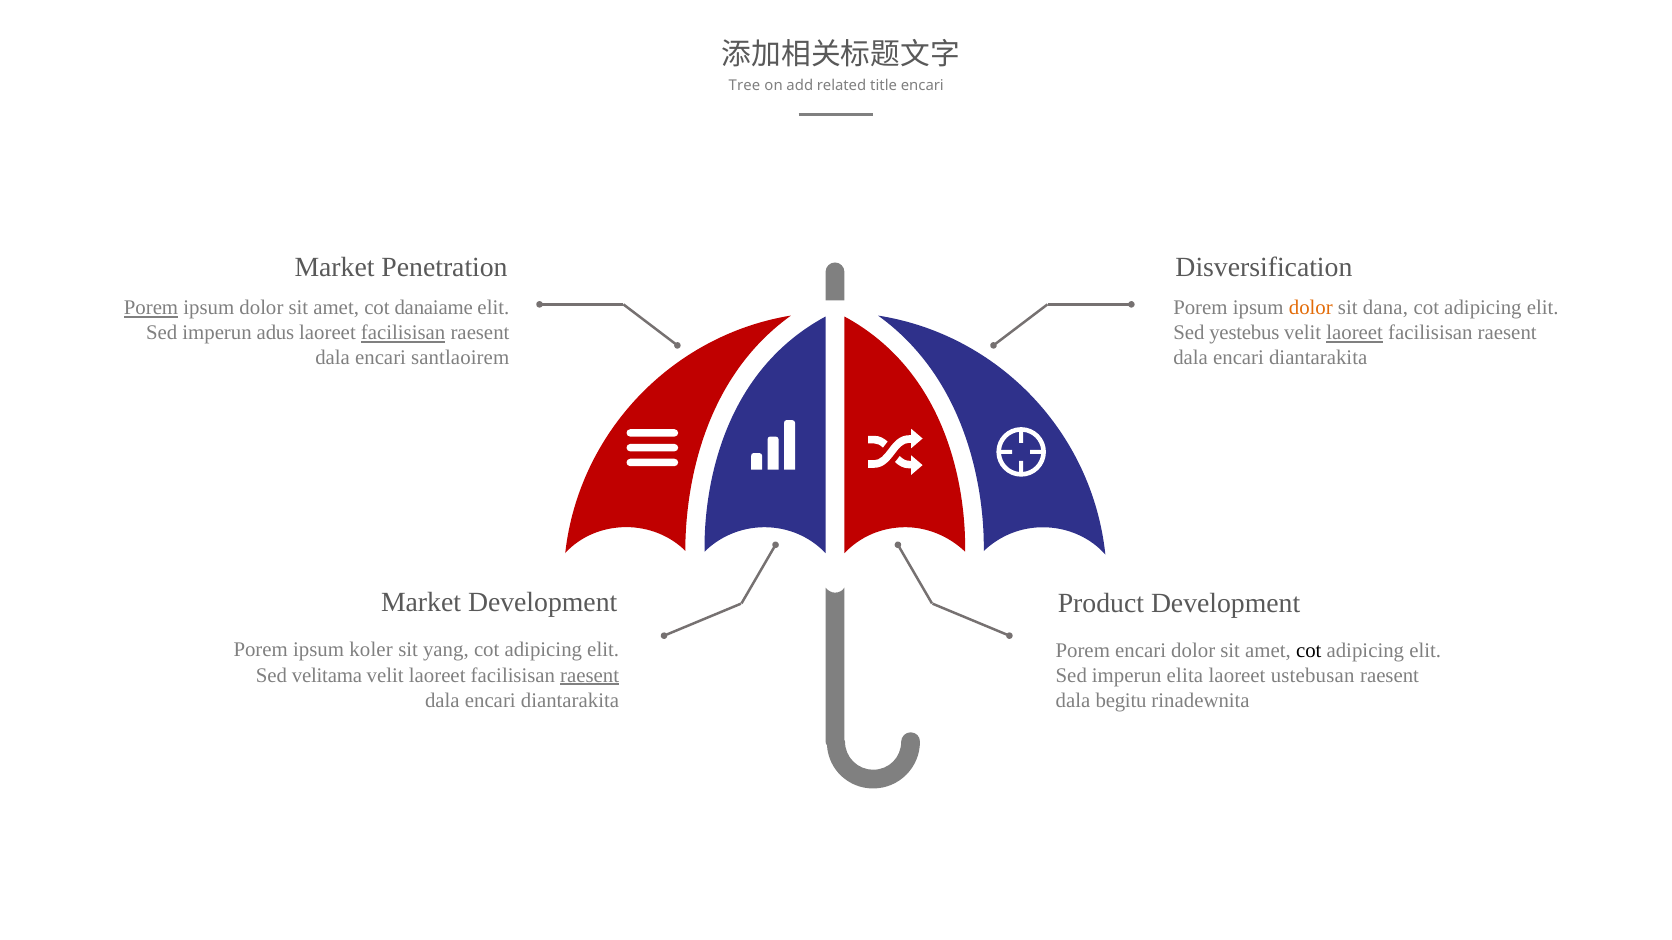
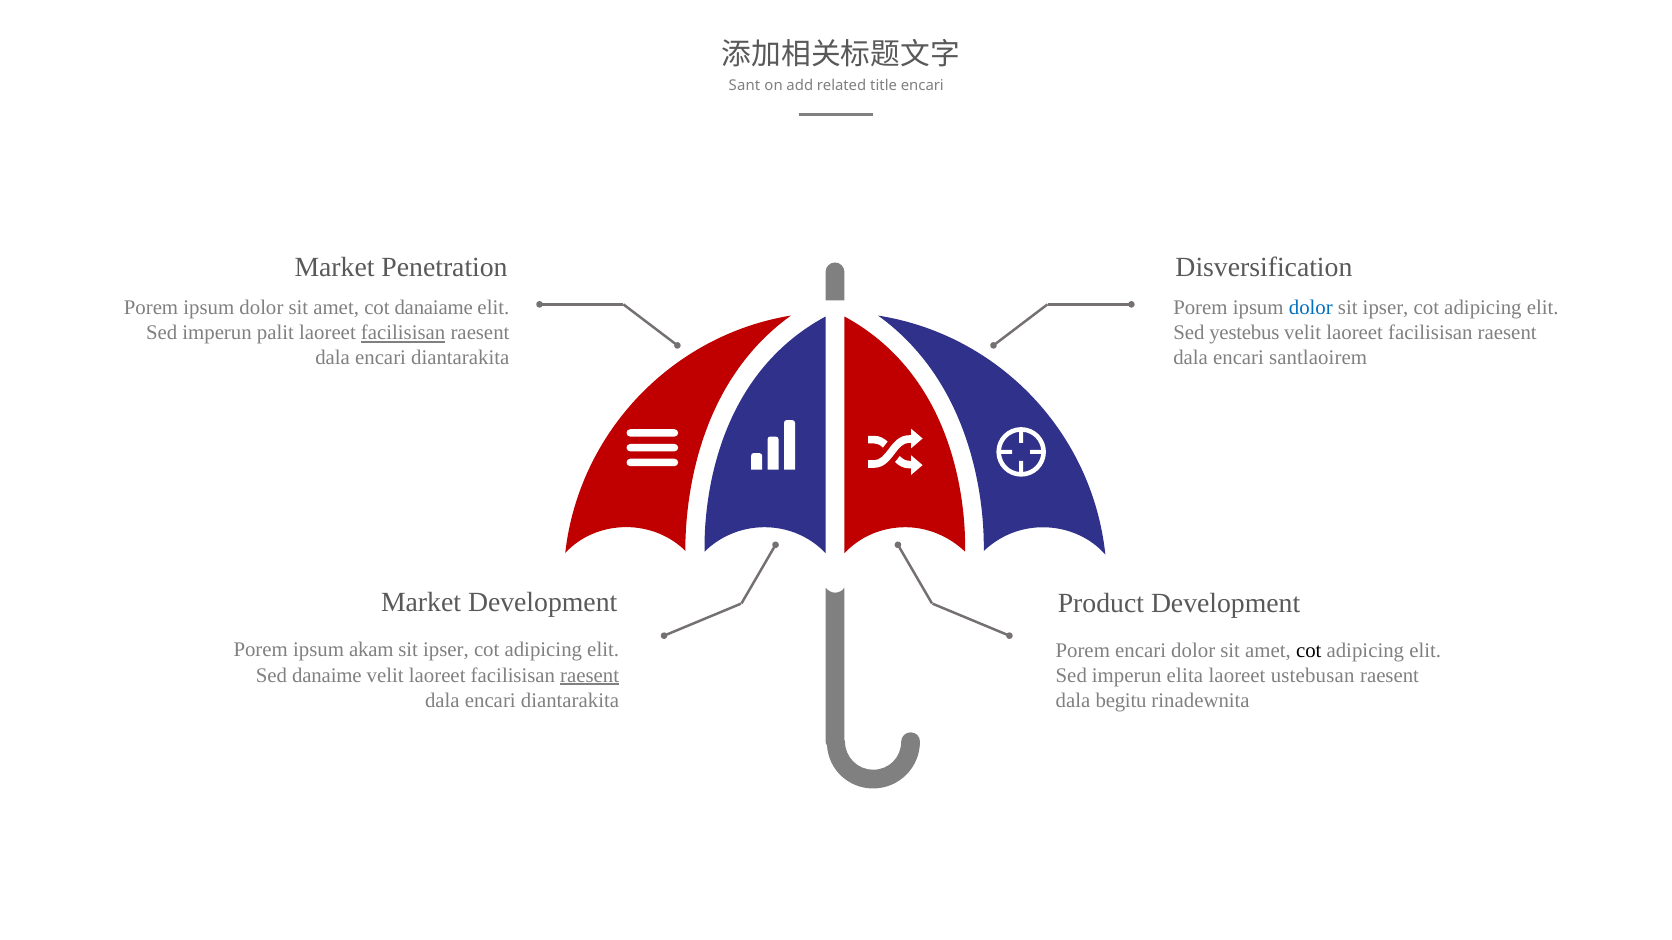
Tree: Tree -> Sant (744, 86)
Porem underline: present -> none (151, 308)
dolor colour: orange -> blue (1311, 308)
dana: dana -> ipser (1386, 308)
adus: adus -> palit (275, 333)
laoreet underline: present -> none (1355, 333)
santlaoirem: santlaoirem -> diantarakita (460, 358)
diantarakita: diantarakita -> santlaoirem (1318, 358)
koler: koler -> akam (371, 650)
yang: yang -> ipser (446, 650)
velitama: velitama -> danaime (327, 675)
